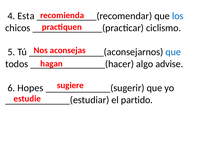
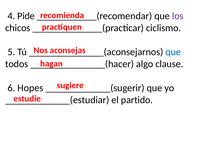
Esta: Esta -> Pide (26, 16)
los colour: blue -> purple (178, 16)
advise: advise -> clause (169, 64)
